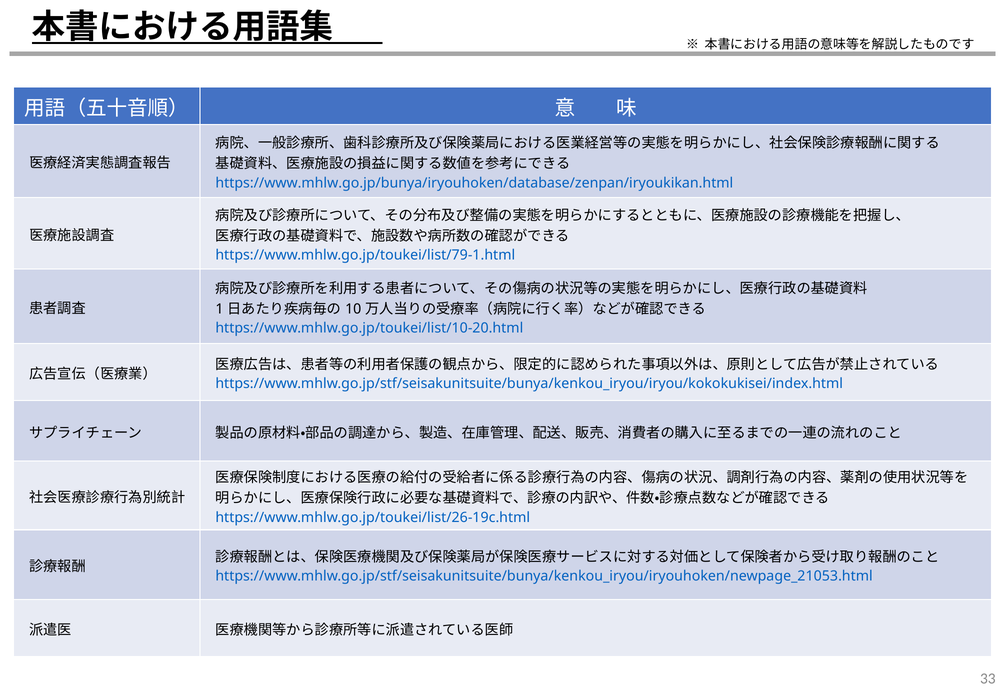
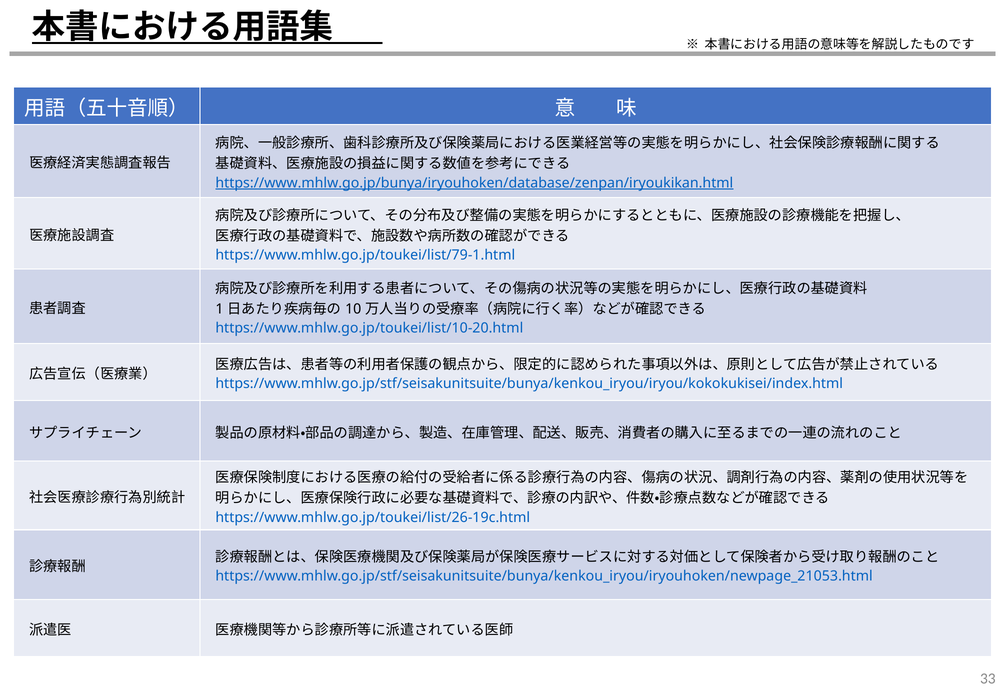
https://www.mhlw.go.jp/bunya/iryouhoken/database/zenpan/iryoukikan.html underline: none -> present (474, 183)
